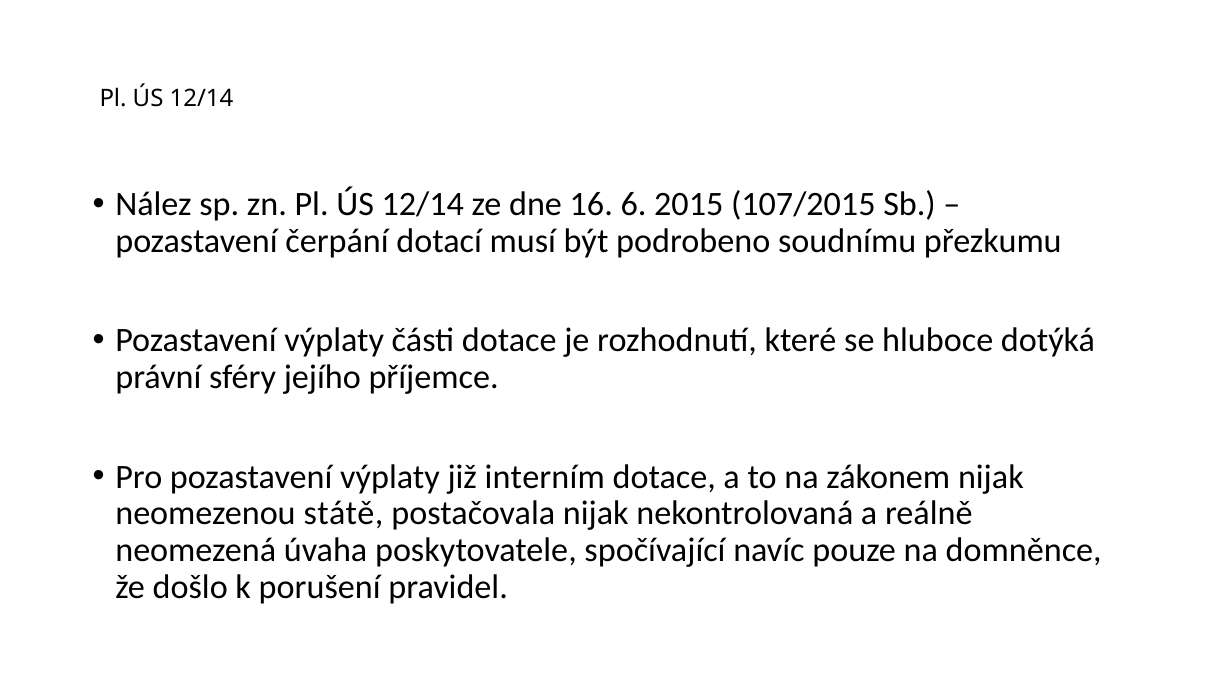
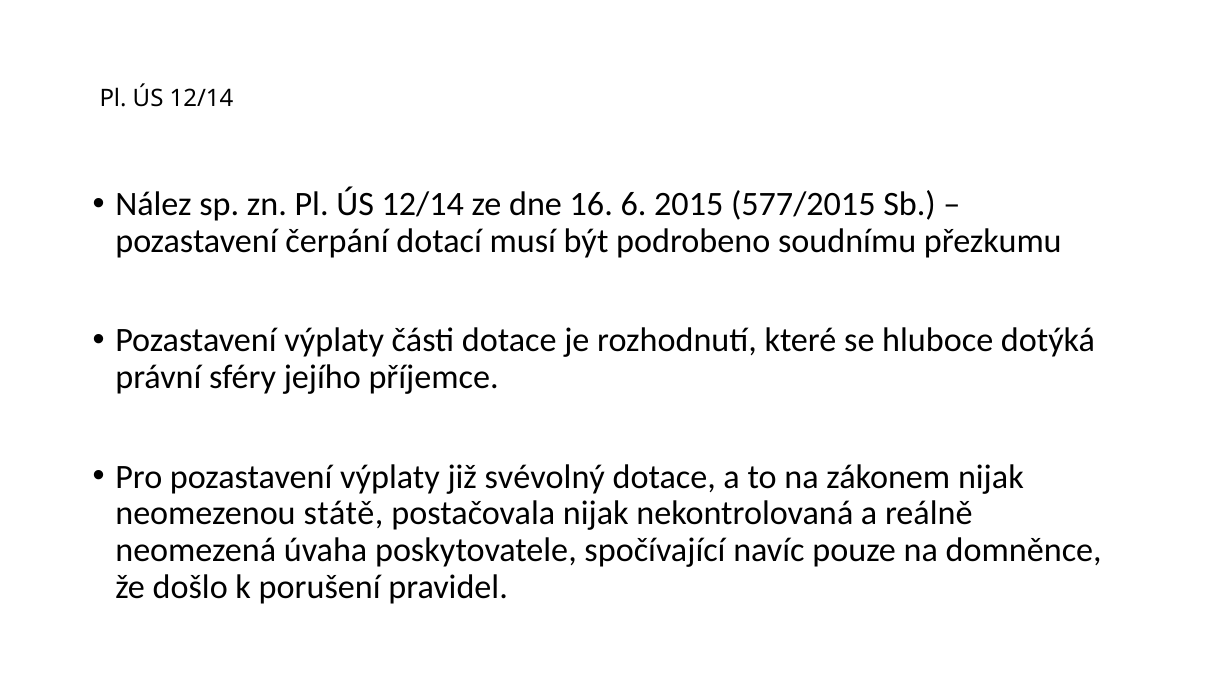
107/2015: 107/2015 -> 577/2015 (803, 205)
interním: interním -> svévolný (545, 477)
